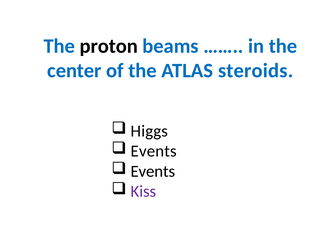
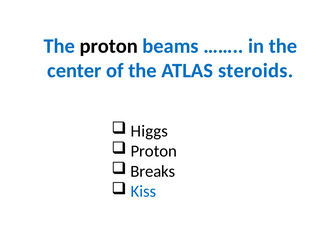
Events: Events -> Proton (154, 151)
Events: Events -> Breaks (153, 171)
Kiss colour: purple -> blue (143, 191)
